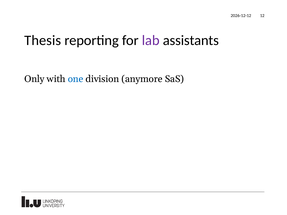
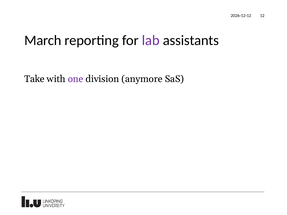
Thesis: Thesis -> March (43, 40)
Only: Only -> Take (34, 79)
one colour: blue -> purple (76, 79)
